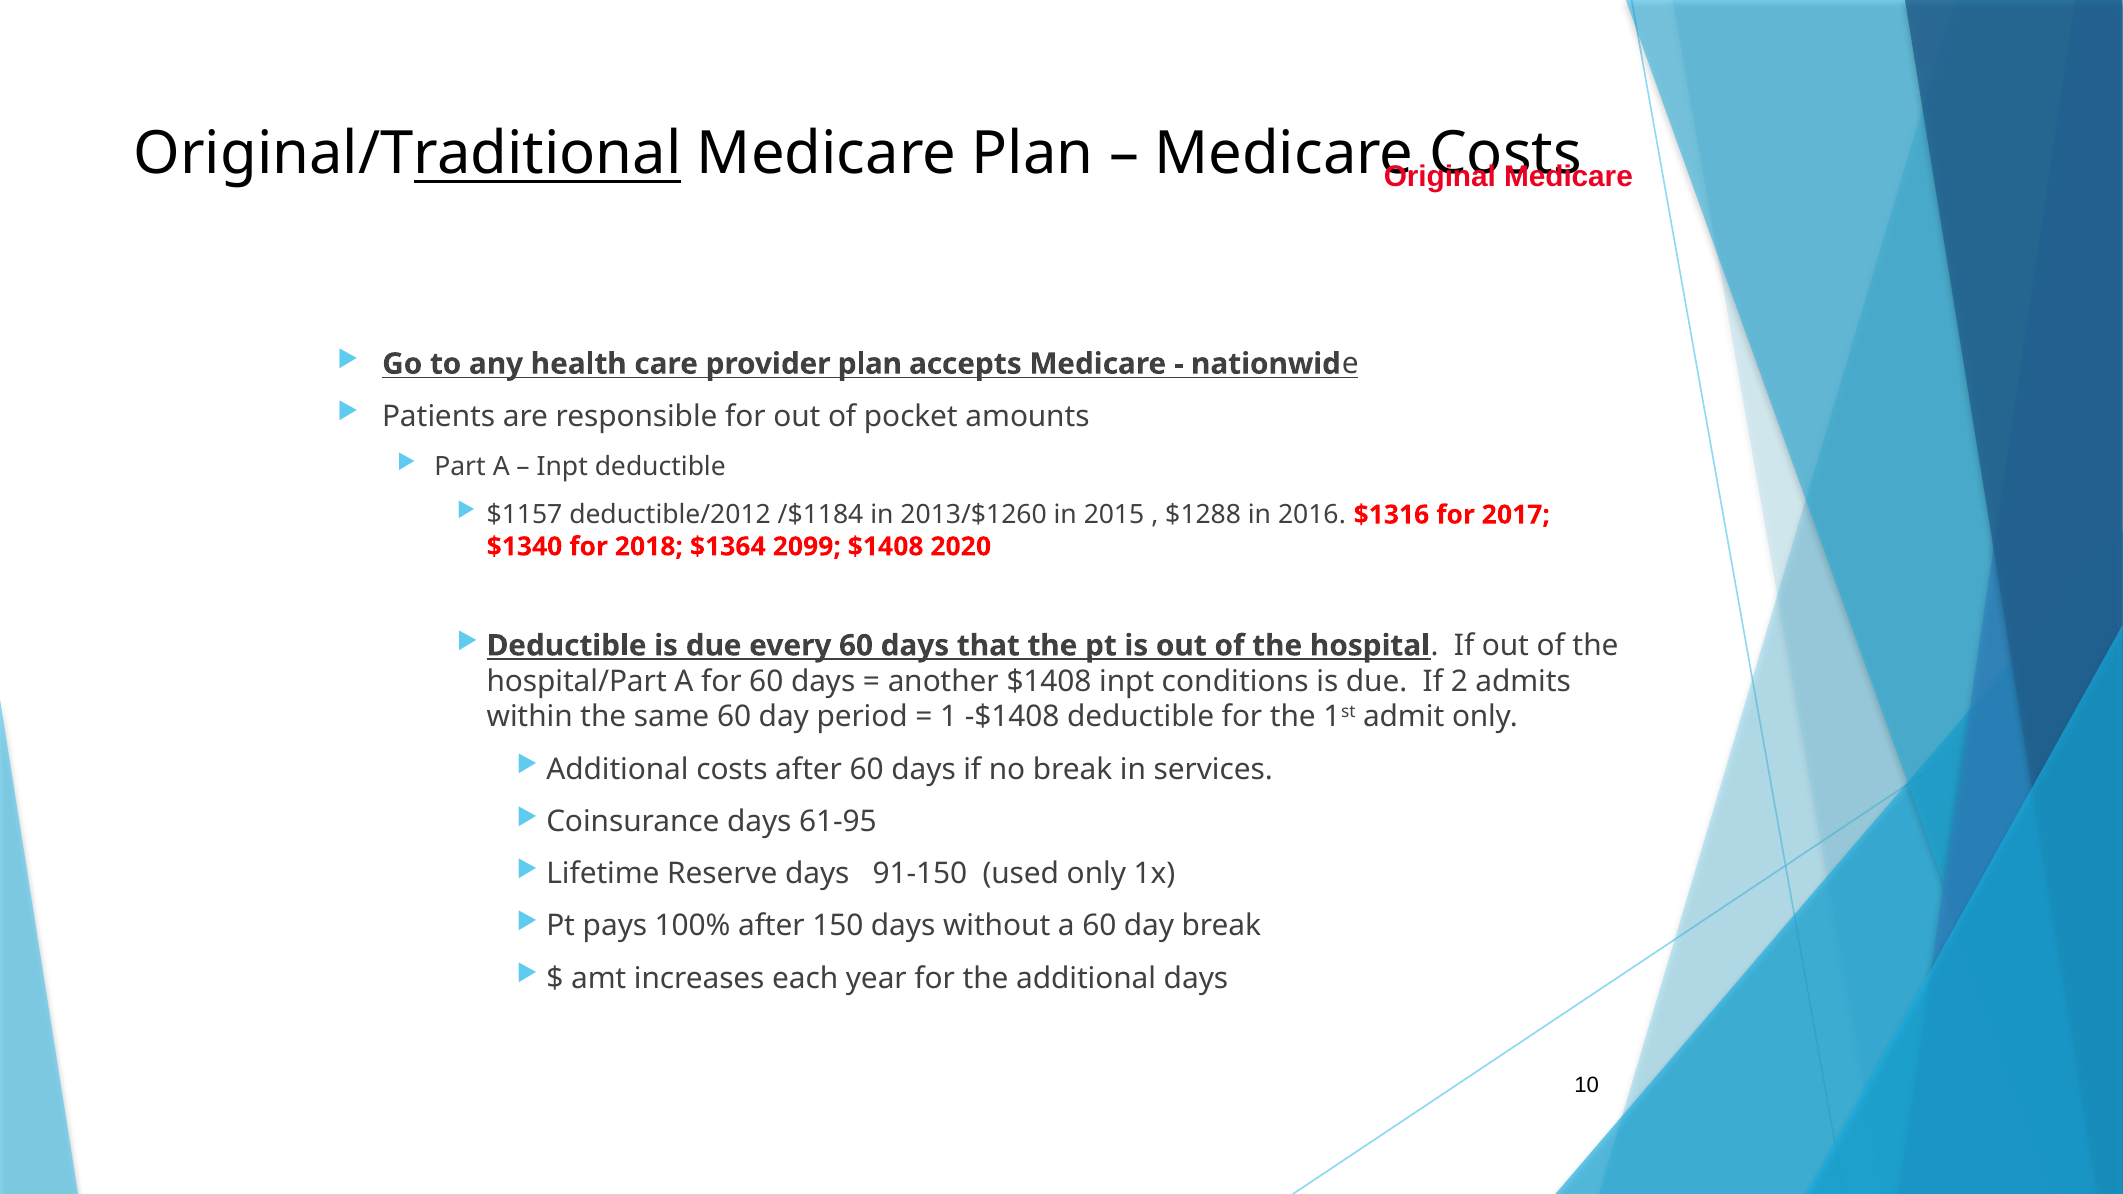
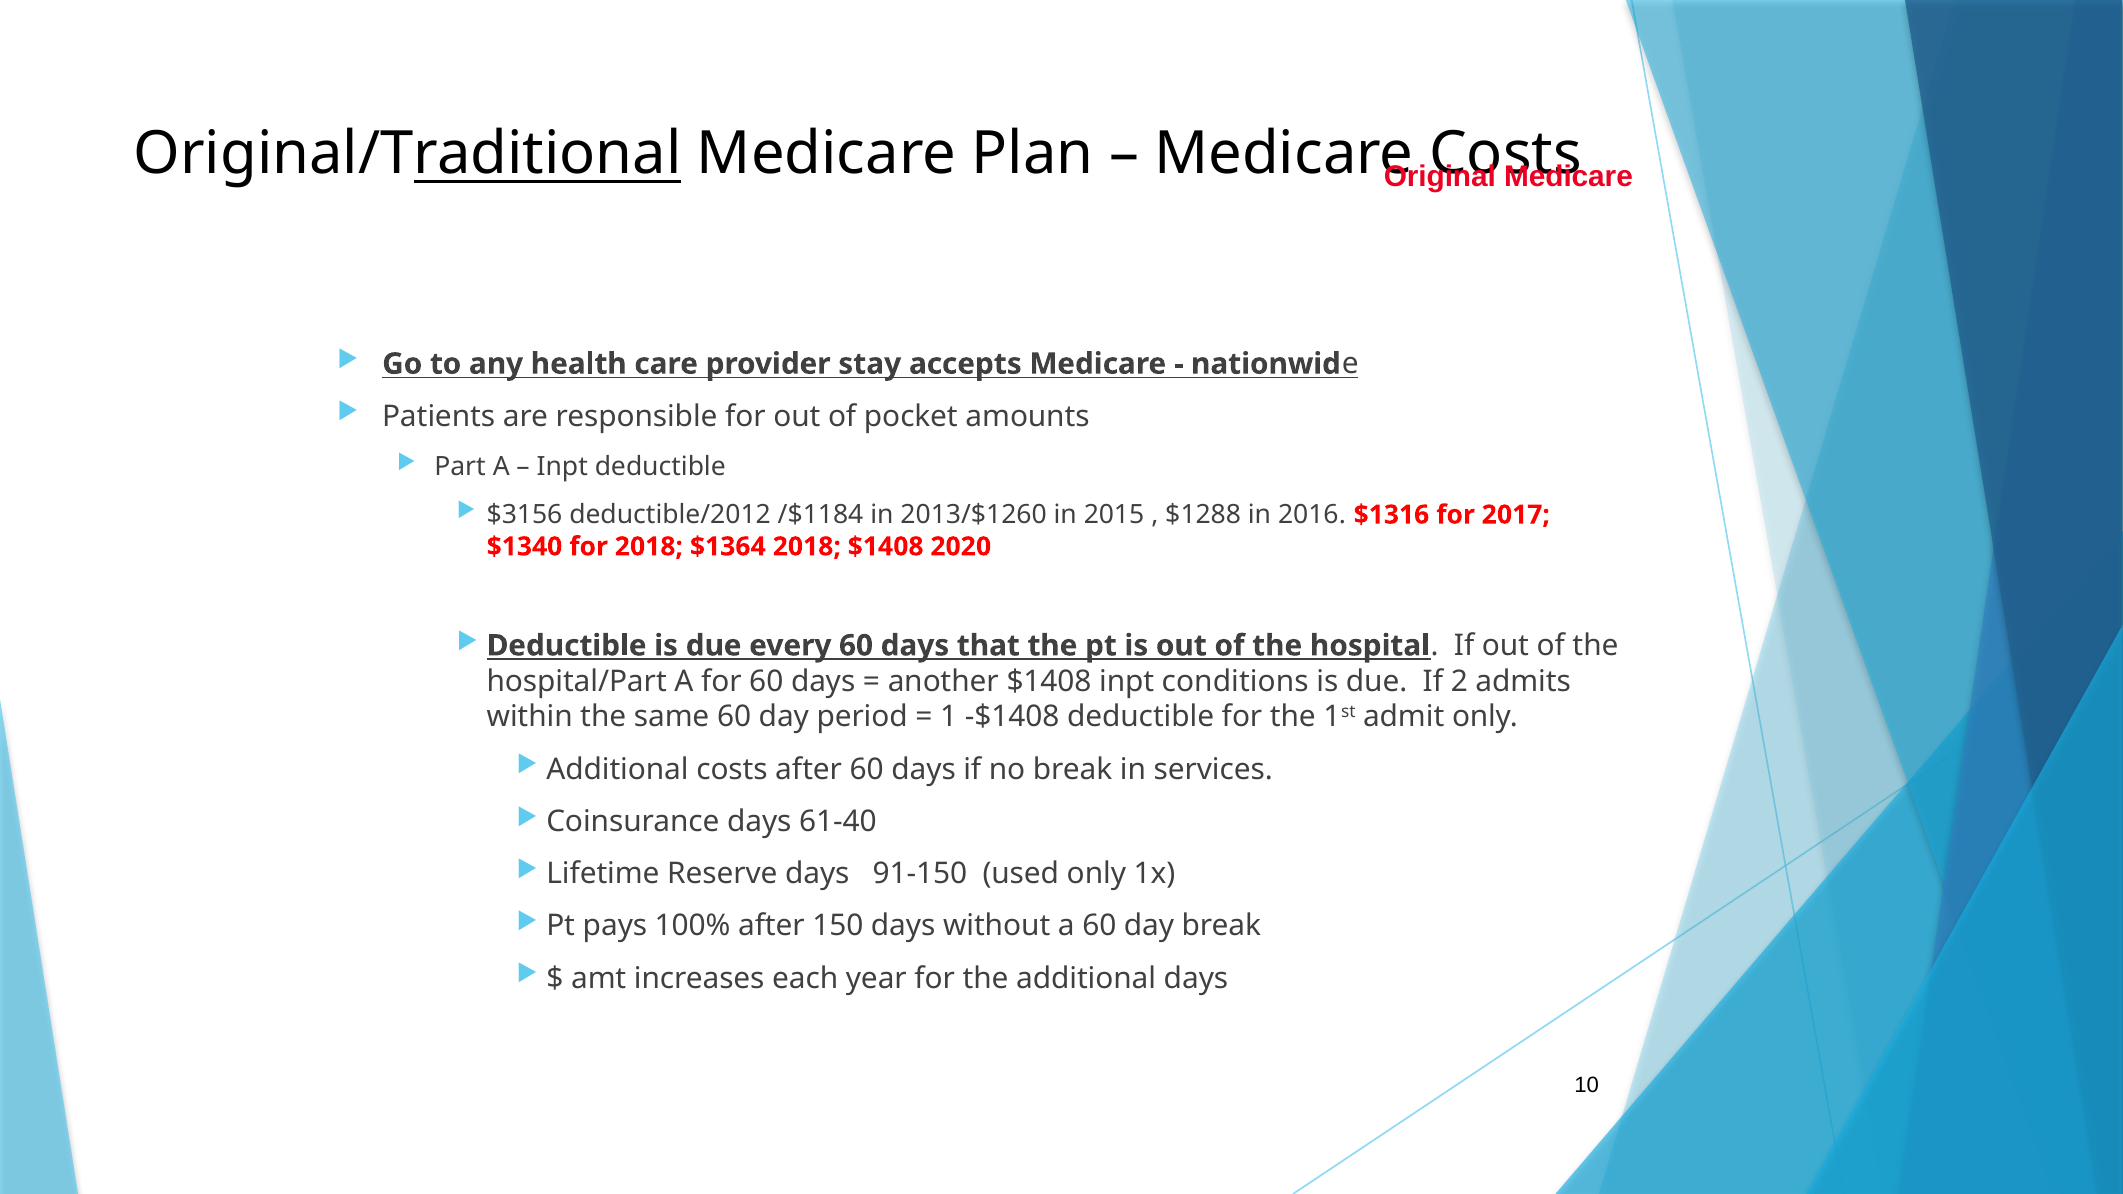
provider plan: plan -> stay (870, 364)
$1157: $1157 -> $3156 (525, 515)
$1364 2099: 2099 -> 2018 (807, 547)
61-95: 61-95 -> 61-40 (838, 822)
